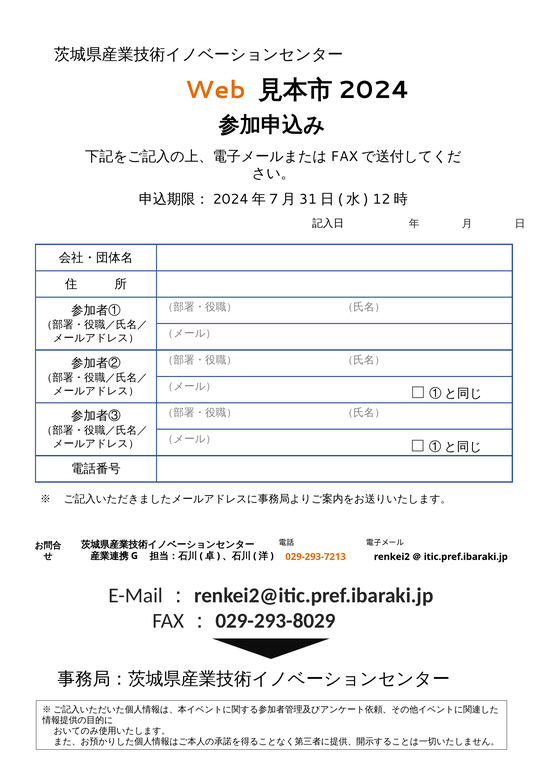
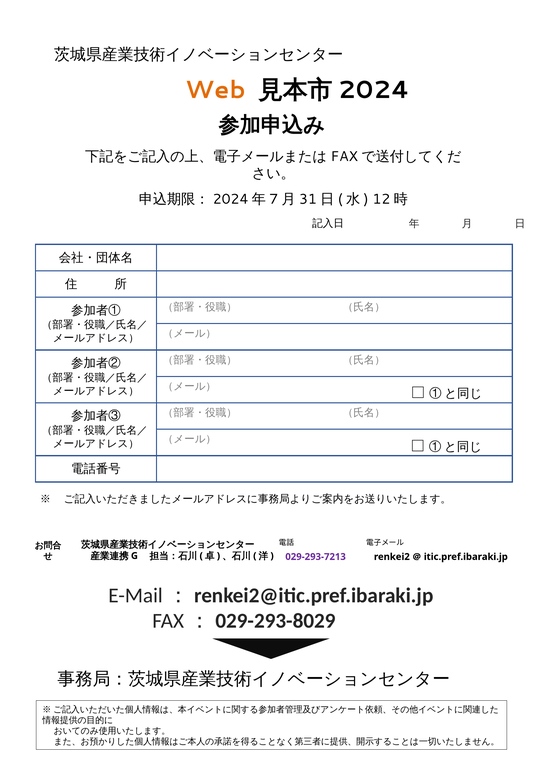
029-293-7213 colour: orange -> purple (316, 557)
